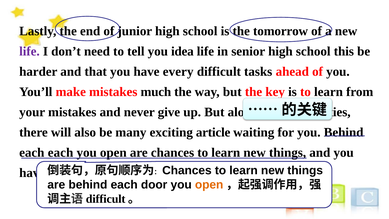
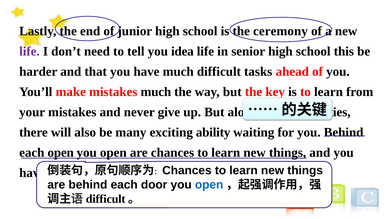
tomorrow: tomorrow -> ceremony (280, 31)
have every: every -> much (178, 72)
exciting article: article -> ability (213, 132)
each each: each -> open (61, 152)
open colour: orange -> blue (209, 184)
